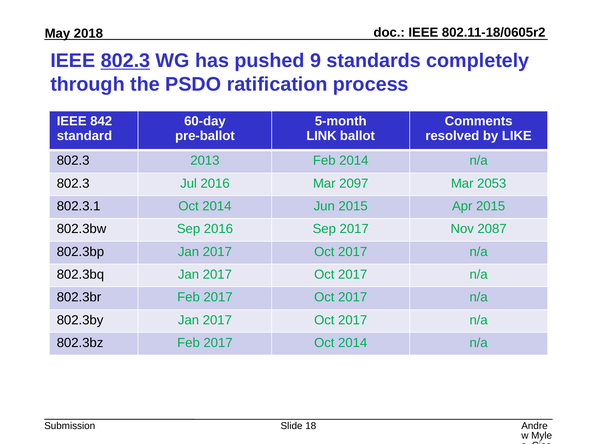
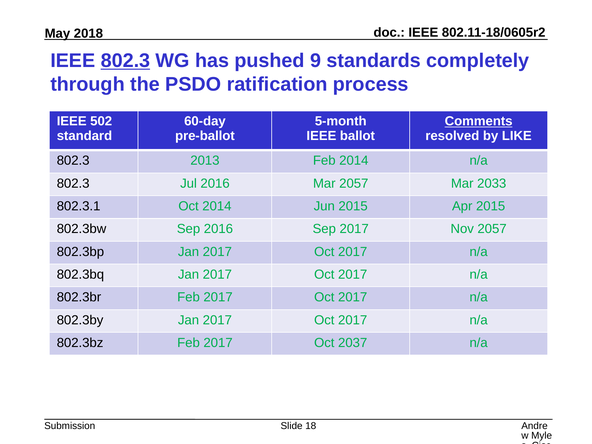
842: 842 -> 502 (101, 121)
Comments underline: none -> present (479, 121)
LINK: LINK -> IEEE (321, 136)
Mar 2097: 2097 -> 2057 (354, 183)
2053: 2053 -> 2033 (492, 183)
Nov 2087: 2087 -> 2057 (492, 229)
2017 Oct 2014: 2014 -> 2037 (353, 343)
